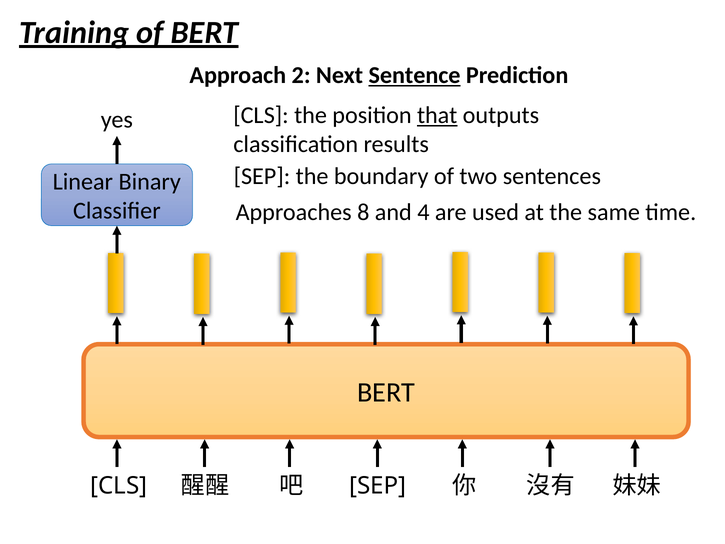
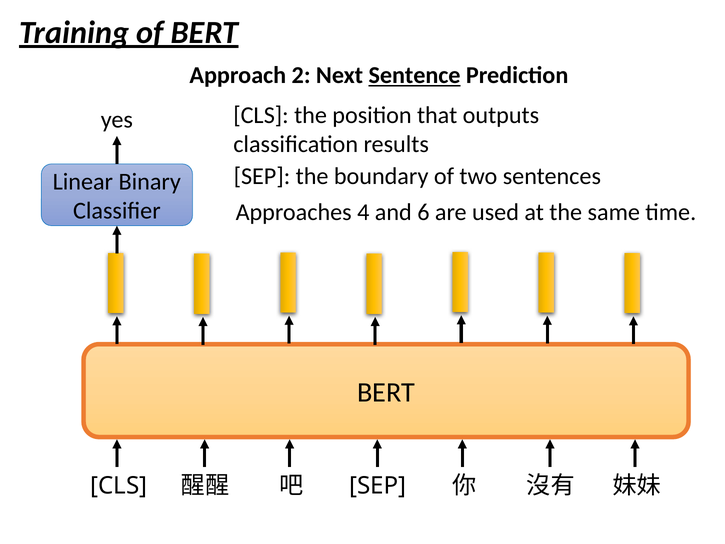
that underline: present -> none (437, 115)
8: 8 -> 4 (363, 212)
4: 4 -> 6 (423, 212)
